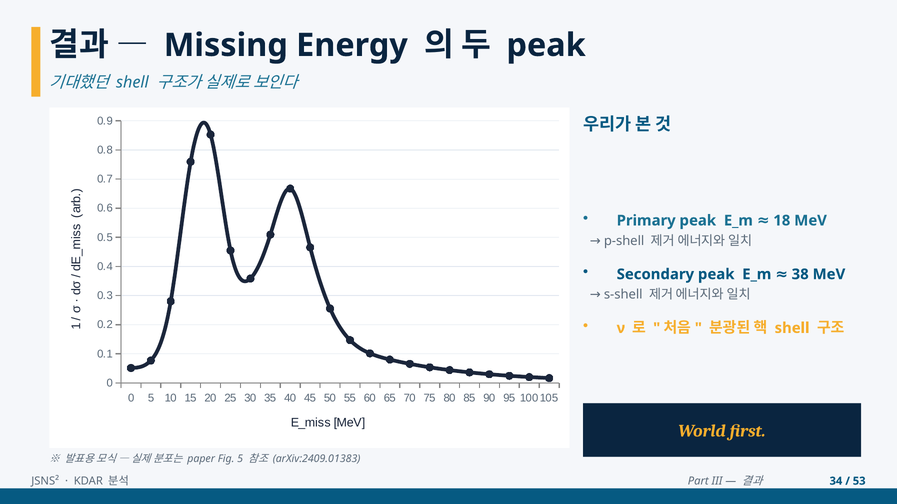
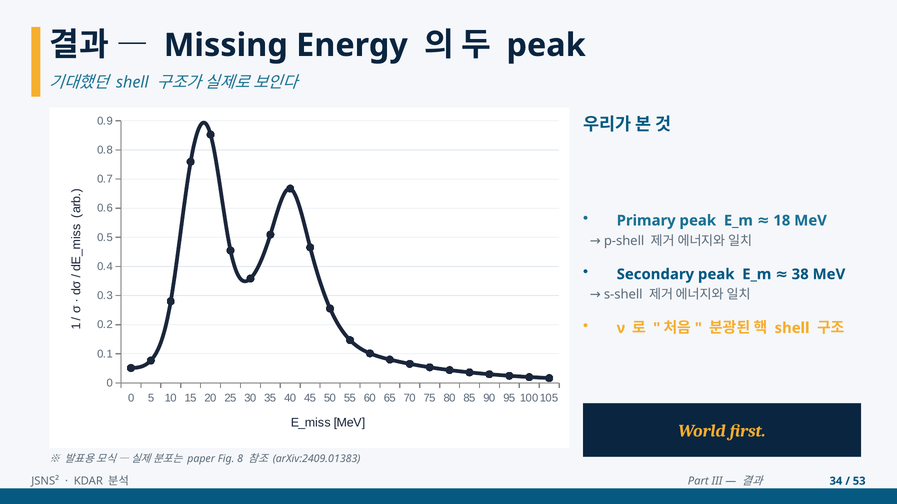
Fig 5: 5 -> 8 (240, 459)
